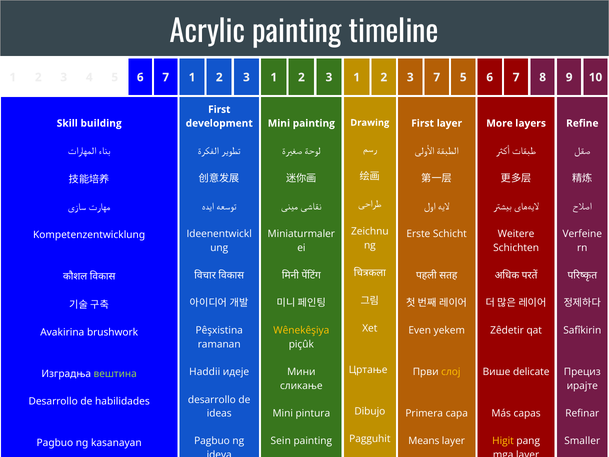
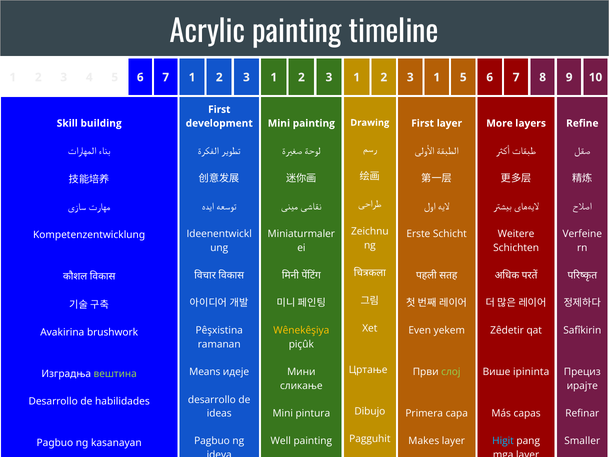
7: 7 -> 1 (437, 77)
Haddii: Haddii -> Means (205, 372)
слој colour: yellow -> light green (451, 372)
delicate: delicate -> ipininta (531, 372)
Sein: Sein -> Well (281, 441)
Means: Means -> Makes (424, 441)
Higit colour: yellow -> light blue (503, 441)
